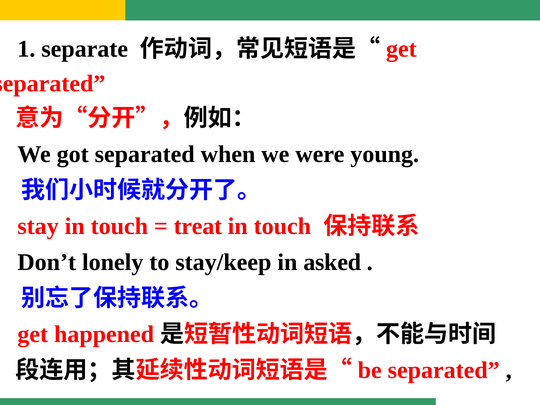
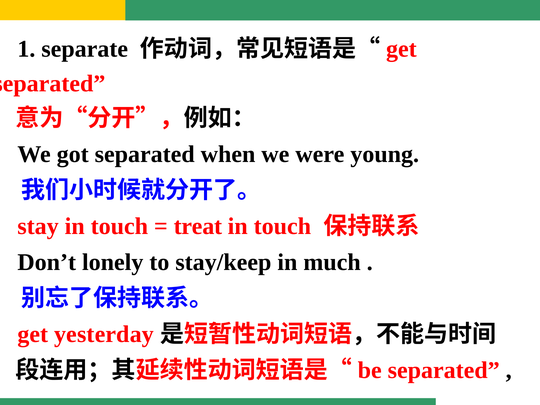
asked: asked -> much (332, 262)
happened: happened -> yesterday (104, 334)
